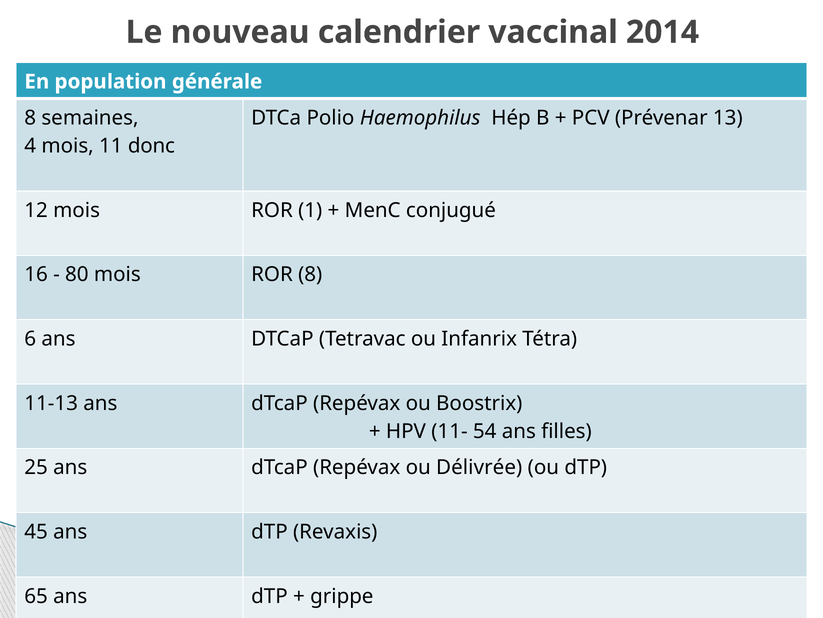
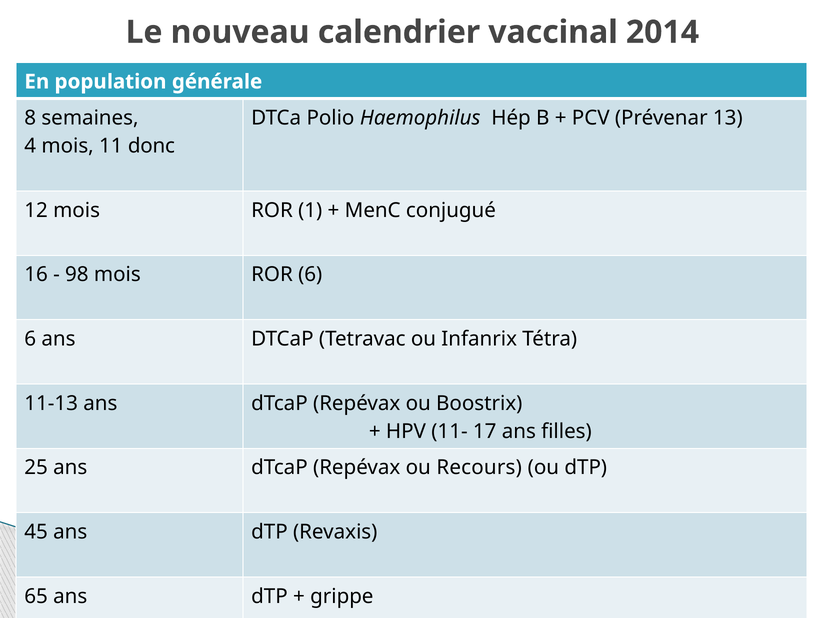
80: 80 -> 98 (77, 274)
ROR 8: 8 -> 6 (310, 274)
54: 54 -> 17 (485, 431)
Délivrée: Délivrée -> Recours (479, 467)
